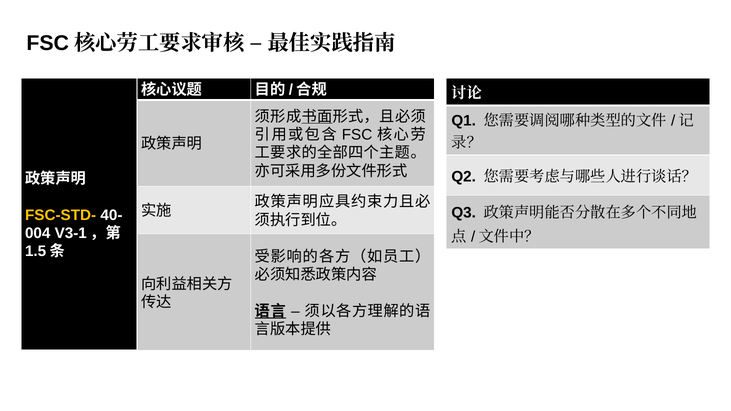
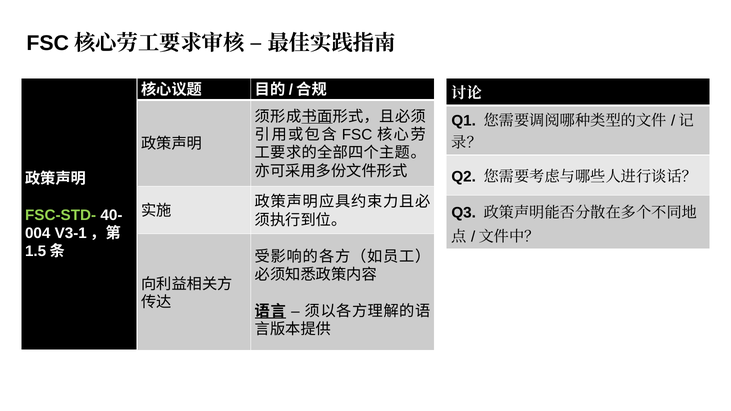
FSC-STD- colour: yellow -> light green (61, 215)
